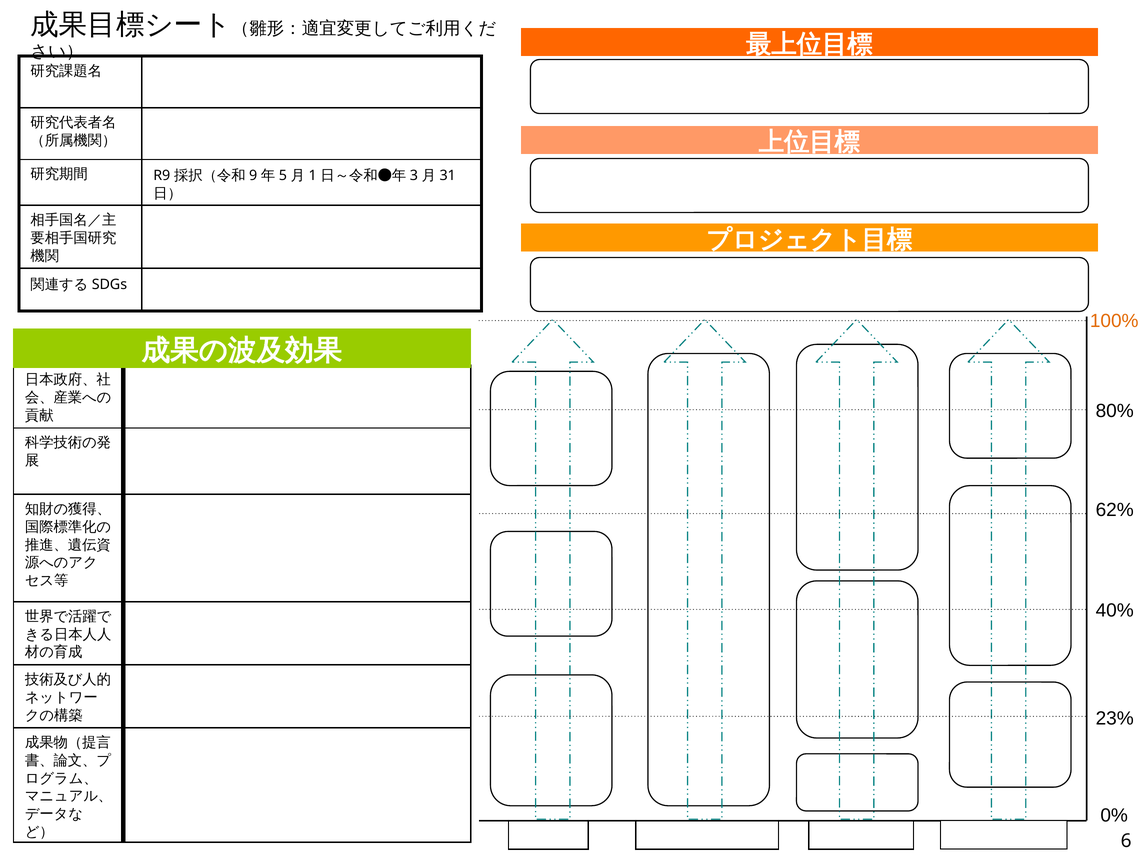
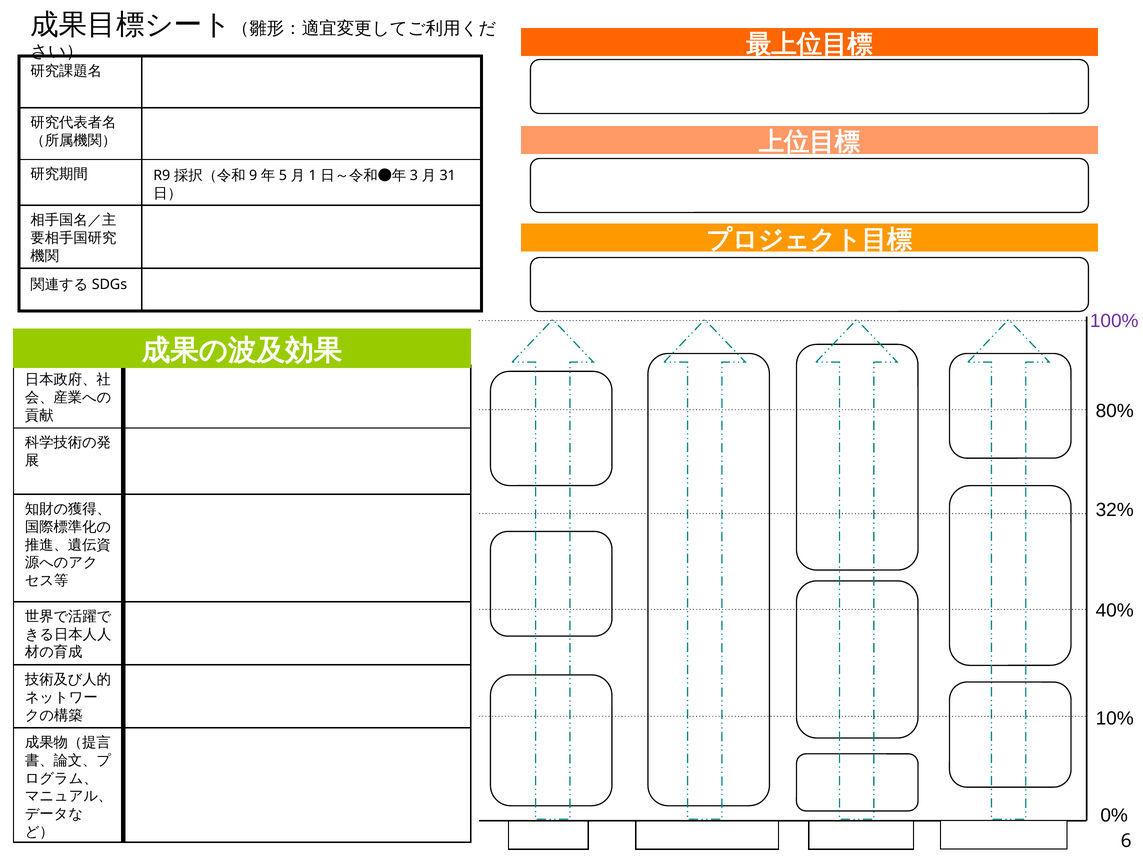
100% colour: orange -> purple (1114, 321)
62%: 62% -> 32% (1115, 510)
23%: 23% -> 10% (1115, 719)
